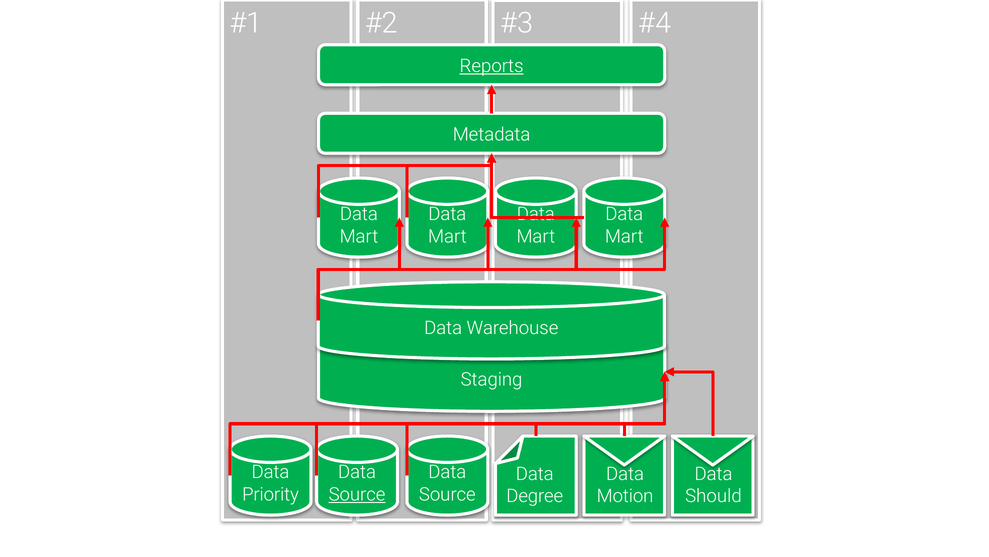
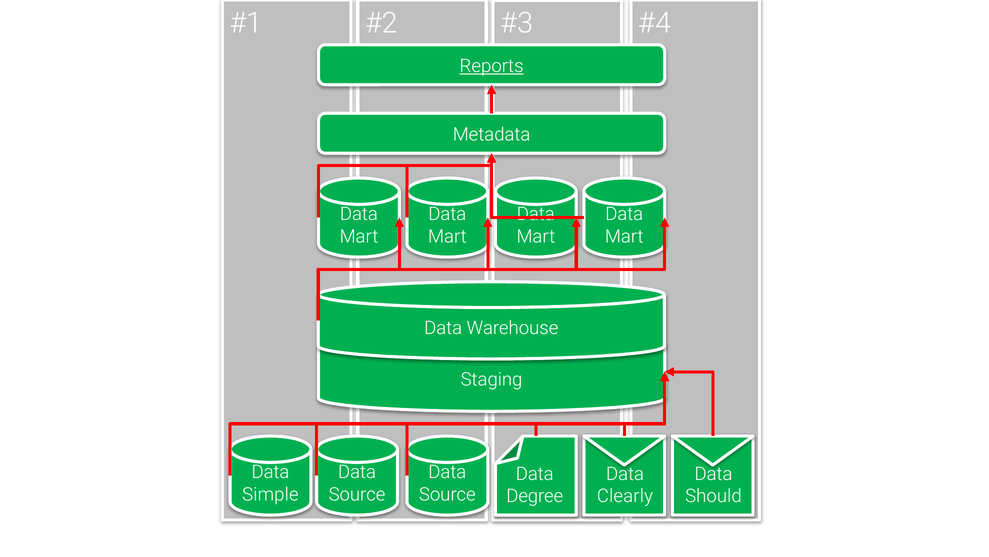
Priority: Priority -> Simple (270, 494)
Source underline: present -> none (357, 494)
Motion: Motion -> Clearly (625, 496)
